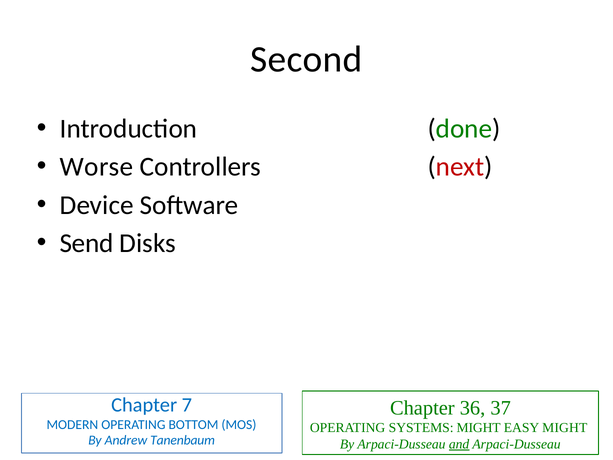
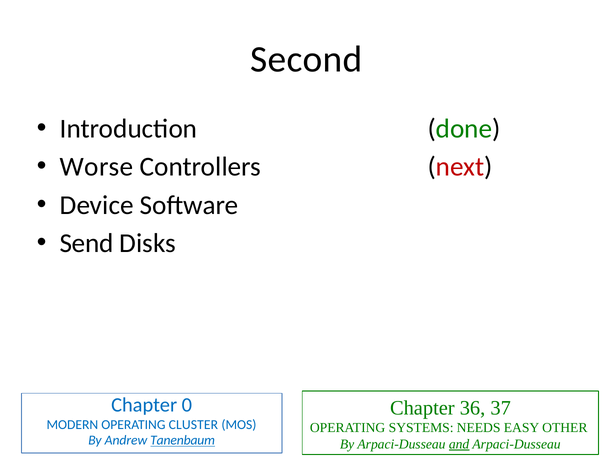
7: 7 -> 0 (187, 405)
BOTTOM: BOTTOM -> CLUSTER (193, 424)
SYSTEMS MIGHT: MIGHT -> NEEDS (479, 428)
EASY MIGHT: MIGHT -> OTHER (565, 428)
Tanenbaum underline: none -> present (183, 440)
